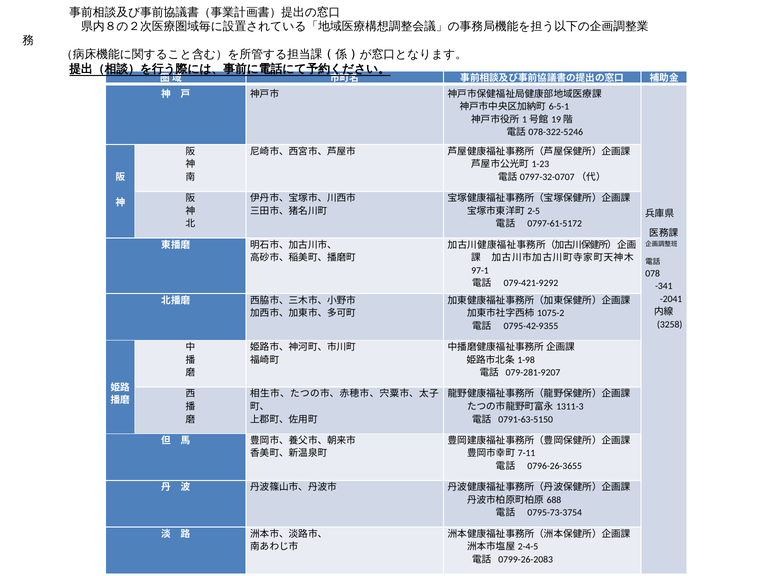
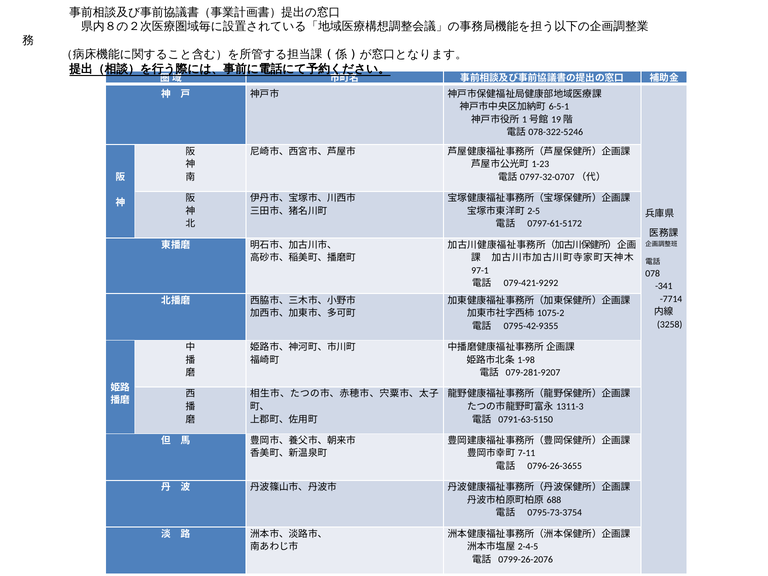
-2041: -2041 -> -7714 (671, 299)
0799-26-2083: 0799-26-2083 -> 0799-26-2076 (526, 560)
